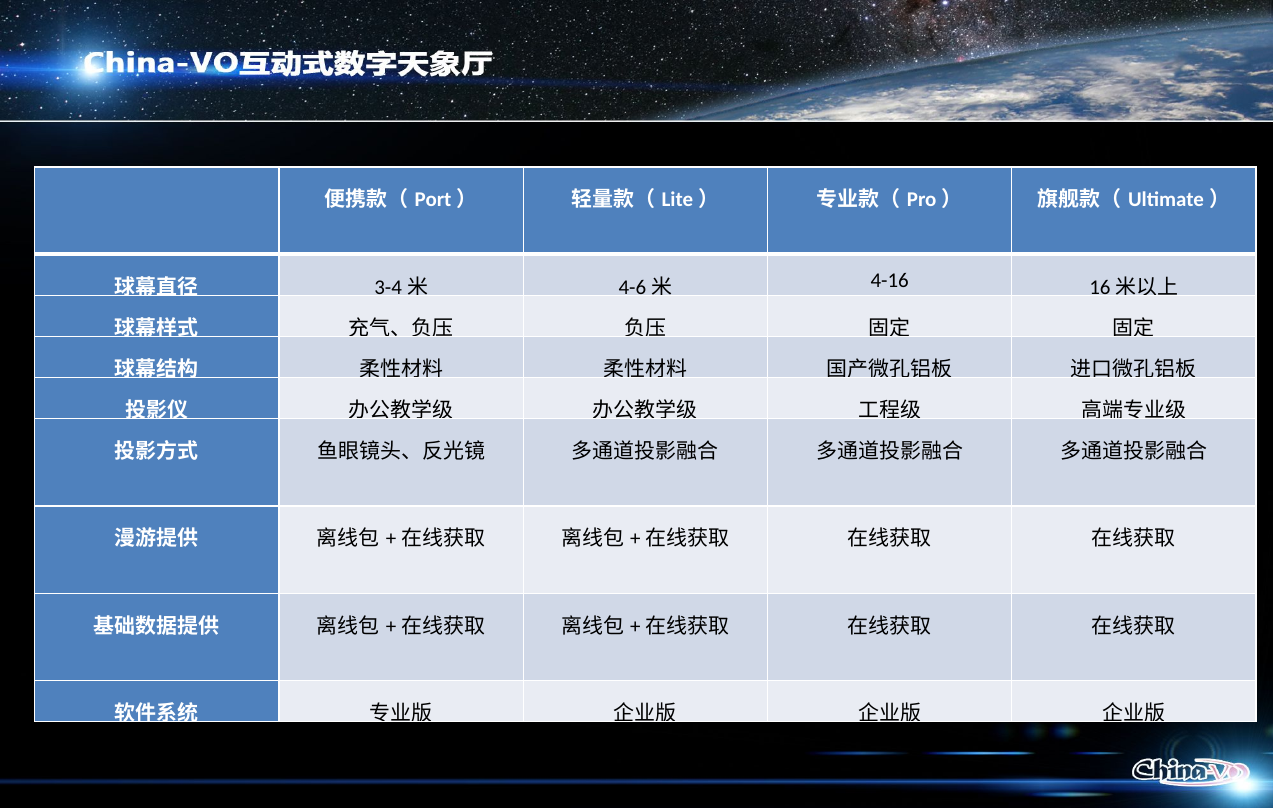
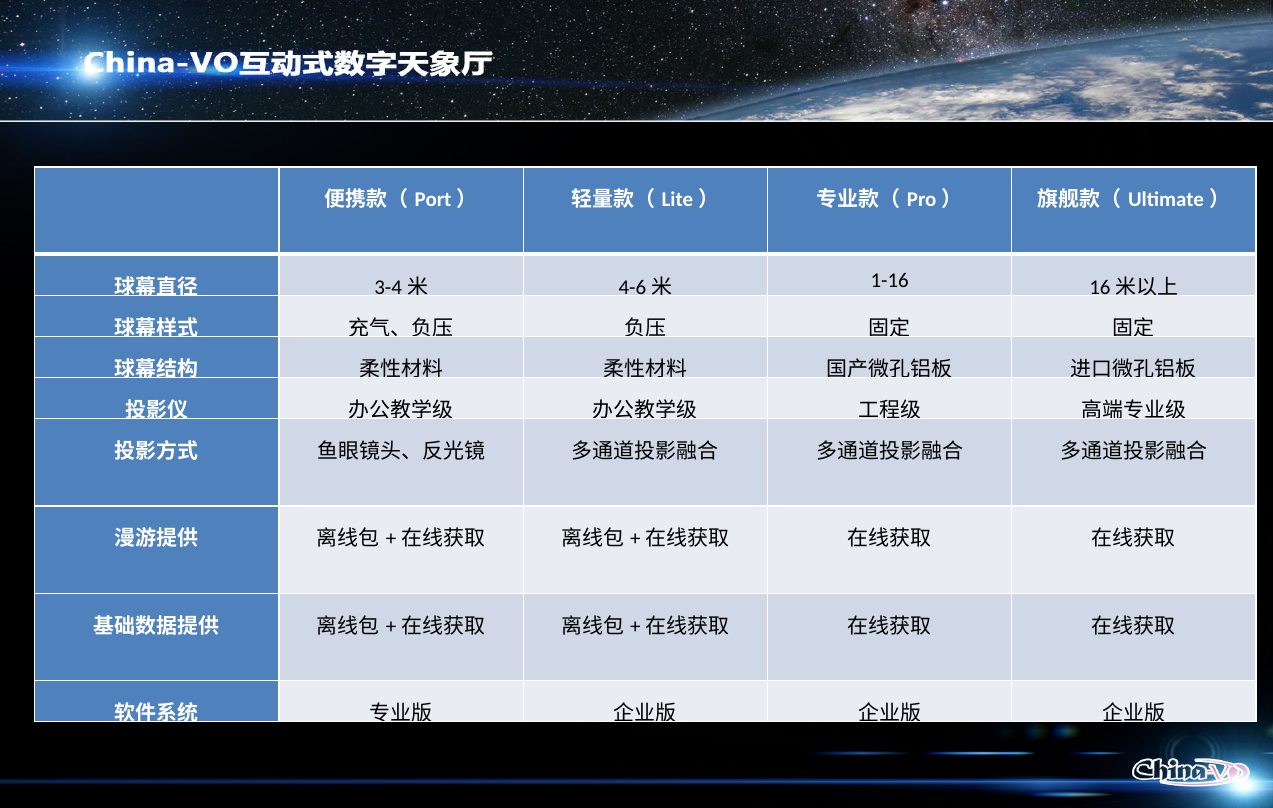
4-16: 4-16 -> 1-16 (890, 280)
